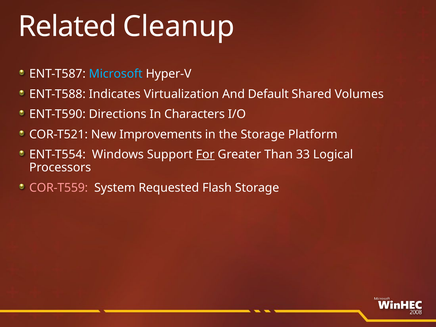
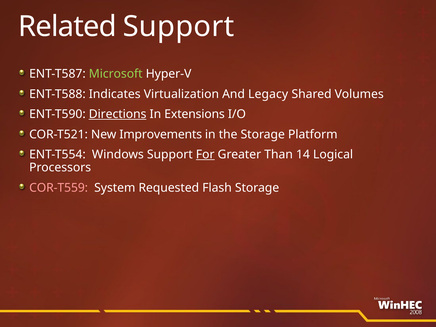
Related Cleanup: Cleanup -> Support (178, 26)
Microsoft colour: light blue -> light green (116, 74)
Default: Default -> Legacy (268, 94)
Directions underline: none -> present (118, 114)
Characters: Characters -> Extensions (195, 114)
33: 33 -> 14 (303, 155)
